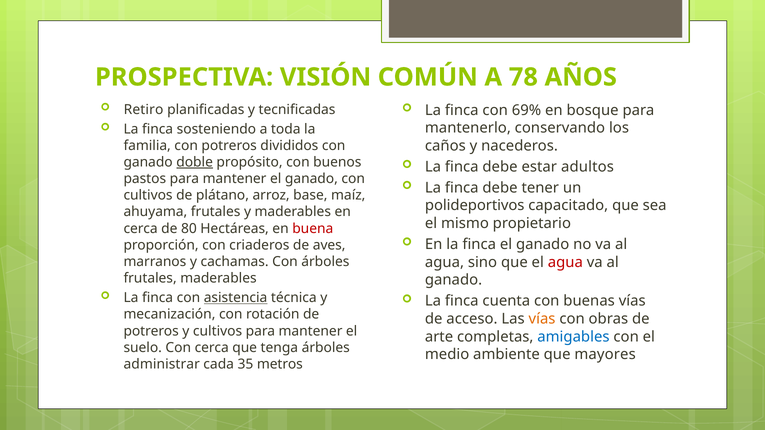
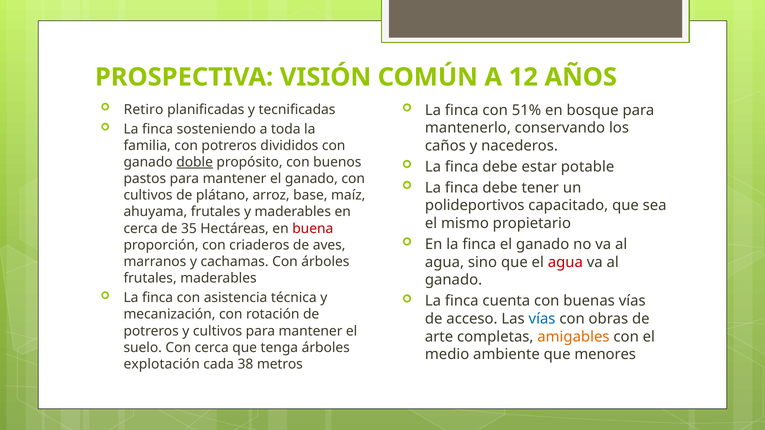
78: 78 -> 12 (523, 77)
69%: 69% -> 51% (526, 110)
adultos: adultos -> potable (588, 167)
80: 80 -> 35 (189, 229)
asistencia underline: present -> none (236, 298)
vías colour: orange -> blue (542, 319)
amigables colour: blue -> orange (573, 337)
mayores: mayores -> menores (605, 355)
administrar: administrar -> explotación (162, 364)
35: 35 -> 38 (245, 364)
